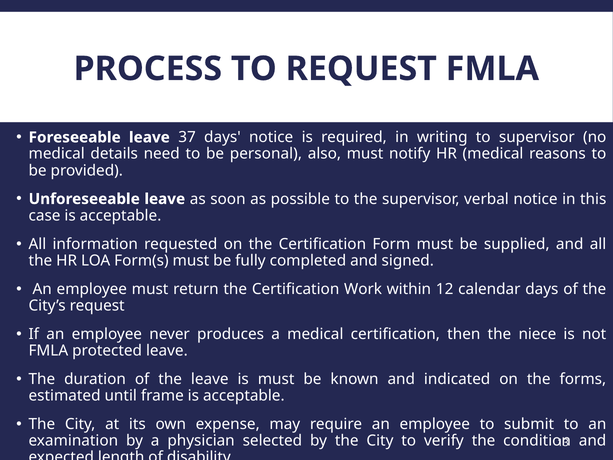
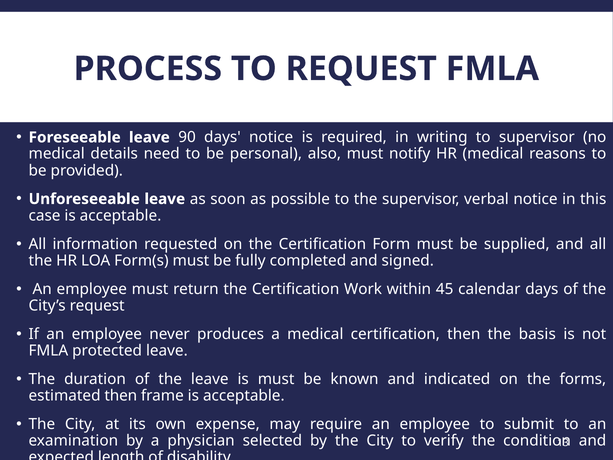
37: 37 -> 90 (187, 137)
12: 12 -> 45 (445, 289)
niece: niece -> basis (537, 334)
estimated until: until -> then (121, 396)
